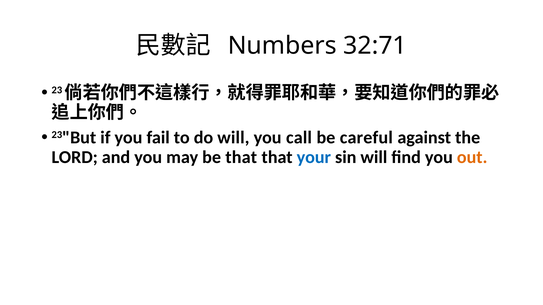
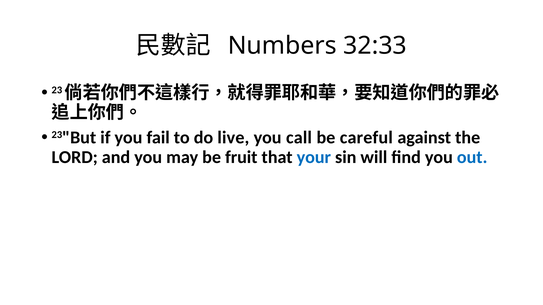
32:71: 32:71 -> 32:33 (375, 46)
do will: will -> live (233, 138)
be that: that -> fruit (241, 157)
out colour: orange -> blue (472, 157)
